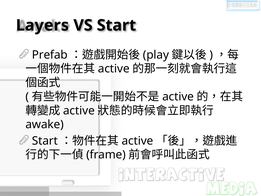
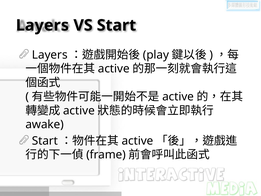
Prefab: Prefab -> Layers (50, 55)
